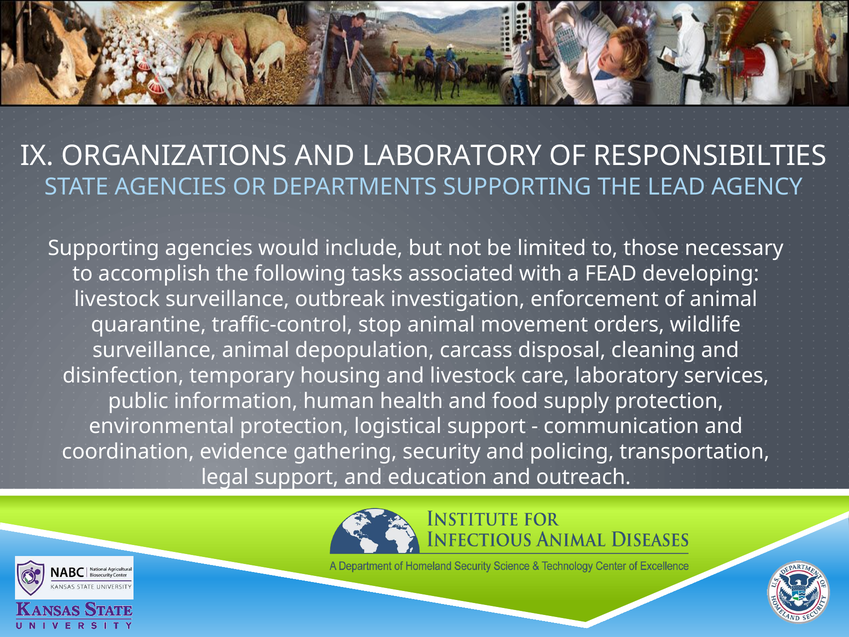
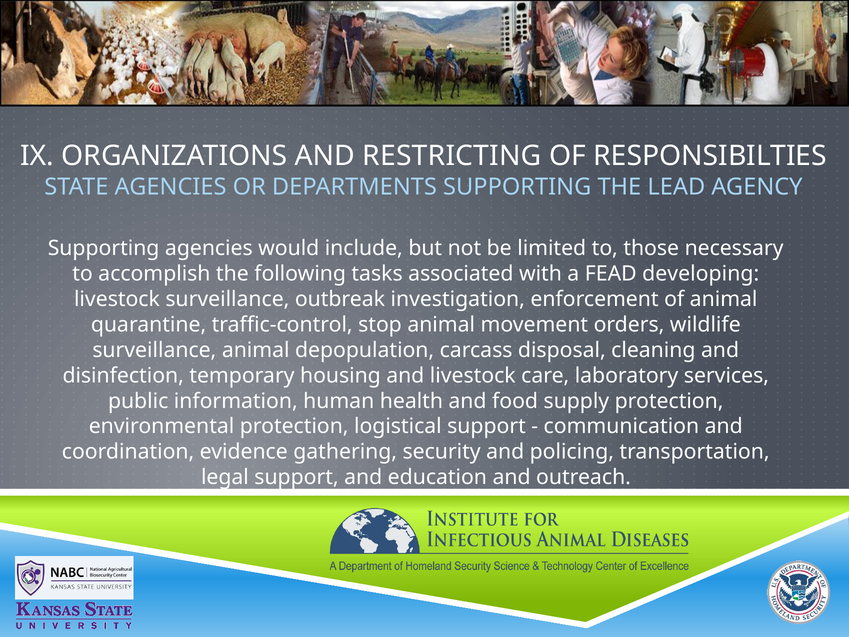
AND LABORATORY: LABORATORY -> RESTRICTING (452, 156)
